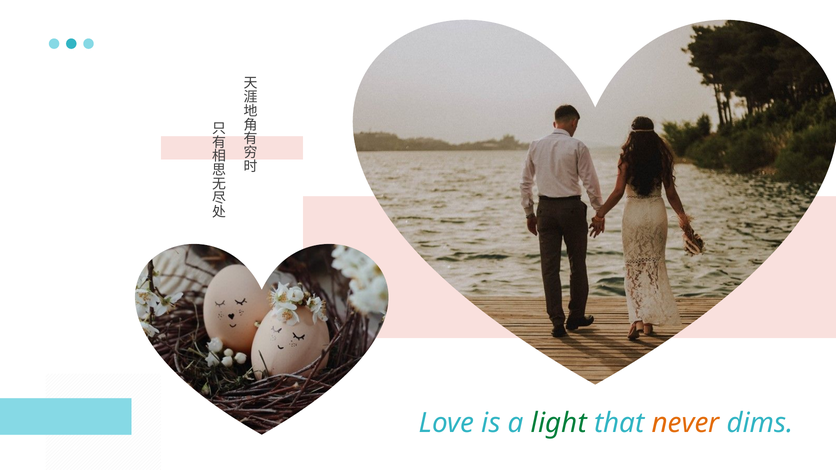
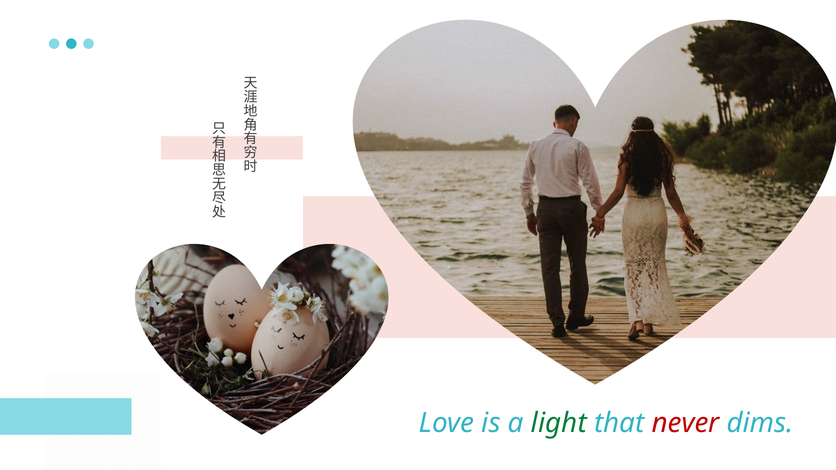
never colour: orange -> red (686, 423)
